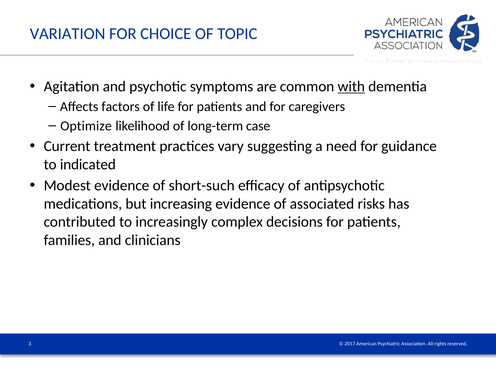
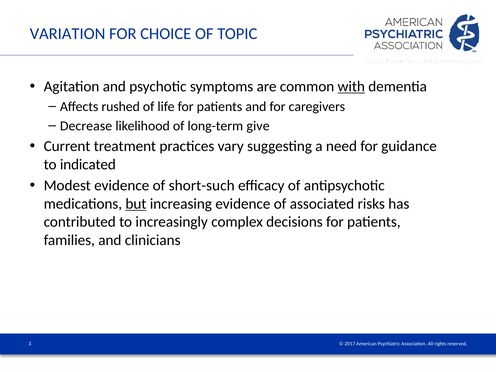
factors: factors -> rushed (121, 107)
Optimize: Optimize -> Decrease (86, 126)
case: case -> give (258, 126)
but underline: none -> present (136, 204)
